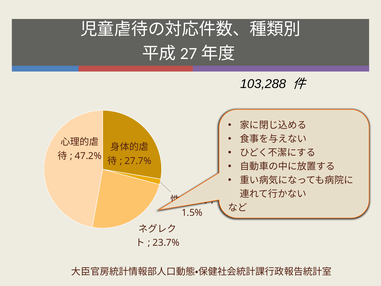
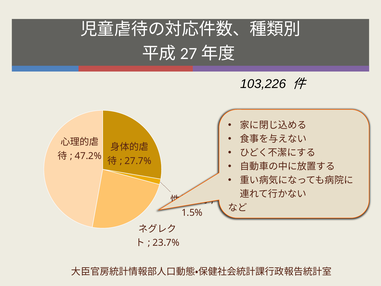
103,288: 103,288 -> 103,226 (263, 84)
